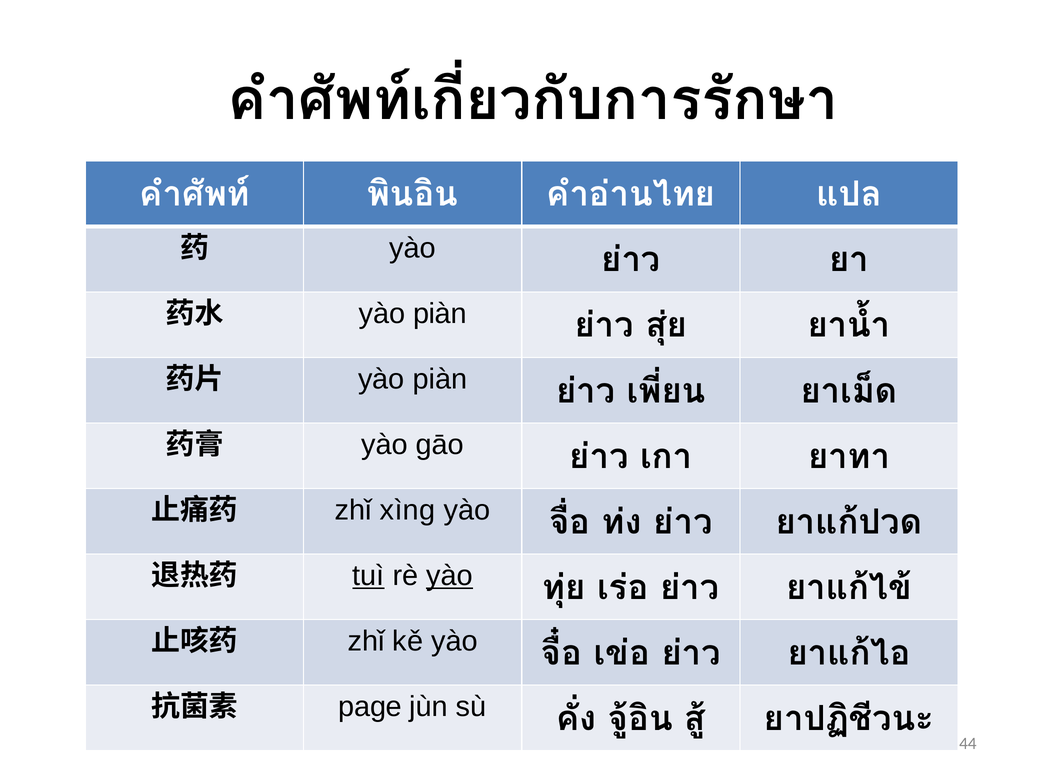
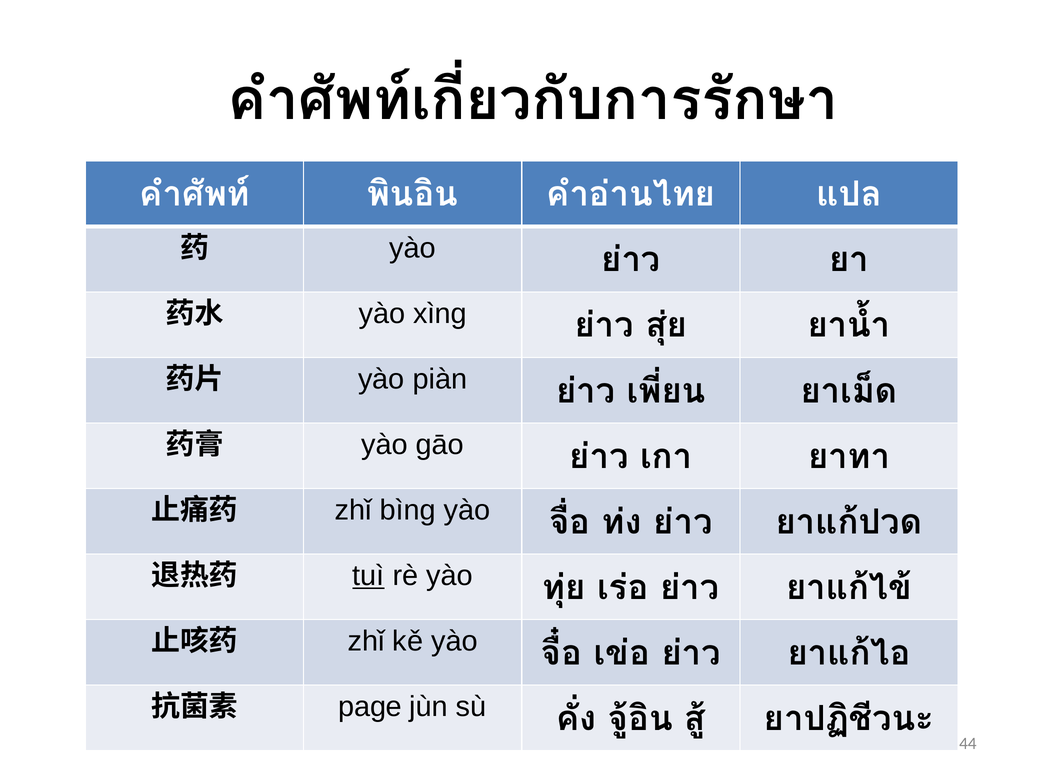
piàn: piàn -> xìng (440, 314)
xìng: xìng -> bìng (408, 510)
yào underline: present -> none (449, 576)
